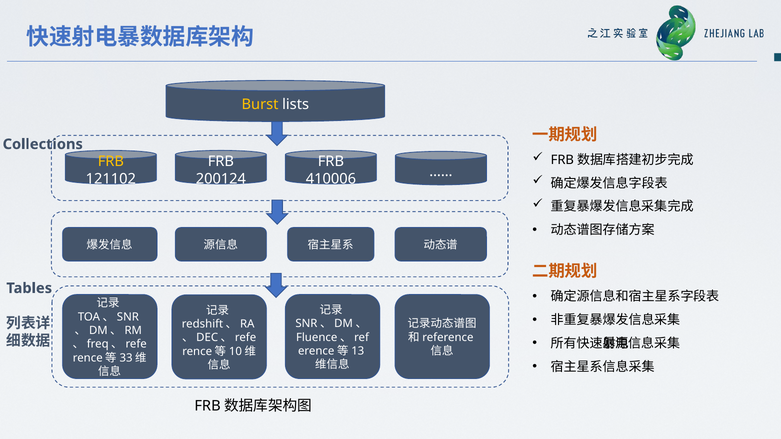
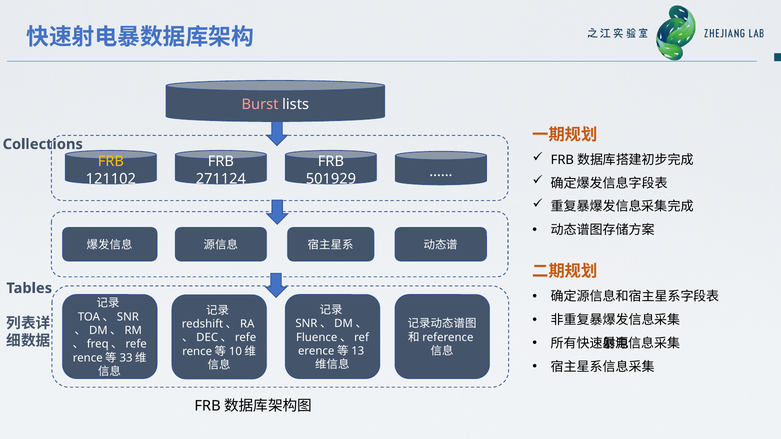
Burst colour: yellow -> pink (260, 105)
200124: 200124 -> 271124 (221, 179)
410006: 410006 -> 501929 (331, 179)
